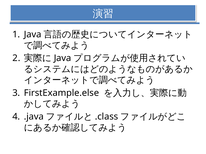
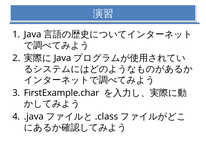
FirstExample.else: FirstExample.else -> FirstExample.char (62, 93)
